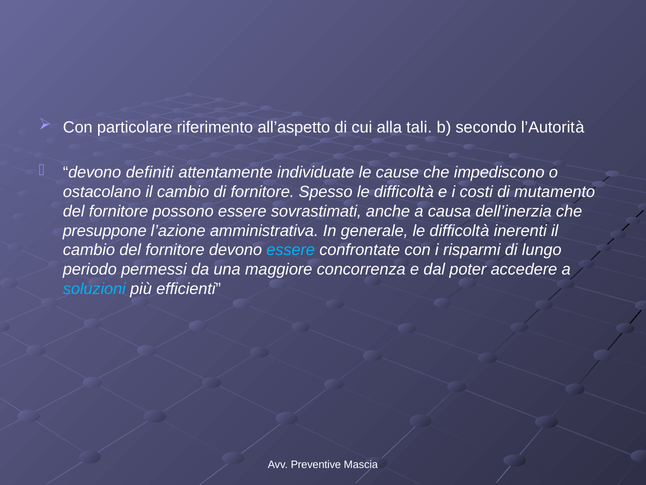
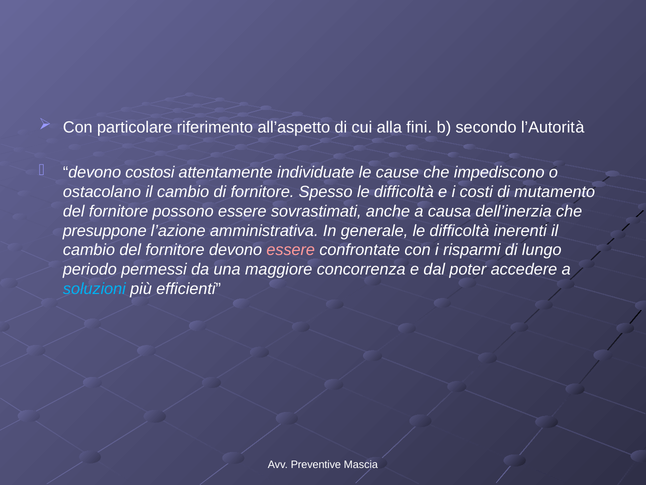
tali: tali -> fini (419, 127)
definiti: definiti -> costosi (150, 172)
essere colour: light blue -> pink (291, 250)
